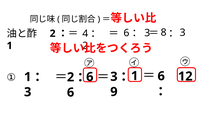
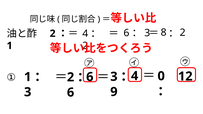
8 3: 3 -> 2 (183, 33)
6: 6 -> 0 (161, 76)
1: 1 -> 4 (135, 76)
